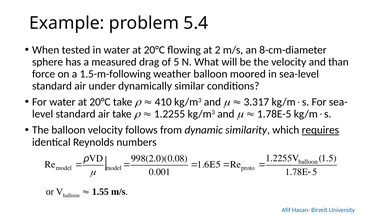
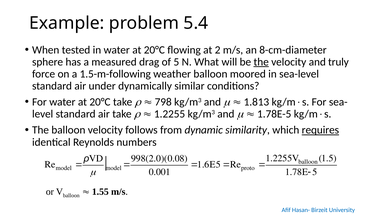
the underline: none -> present (261, 62)
than: than -> truly (338, 62)
410: 410 -> 798 (163, 102)
3.317: 3.317 -> 1.813 (256, 102)
